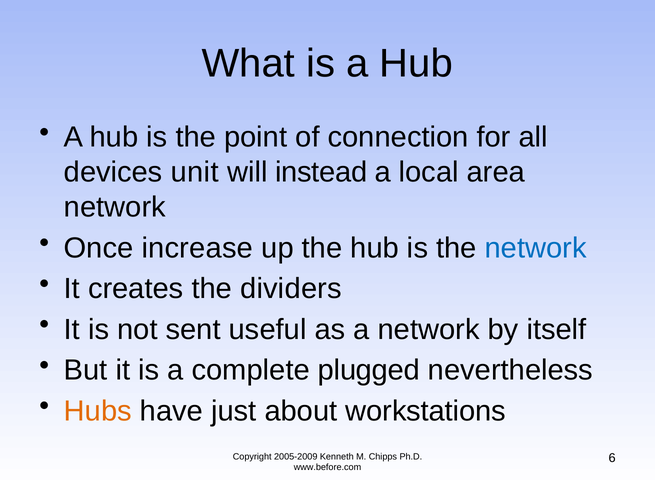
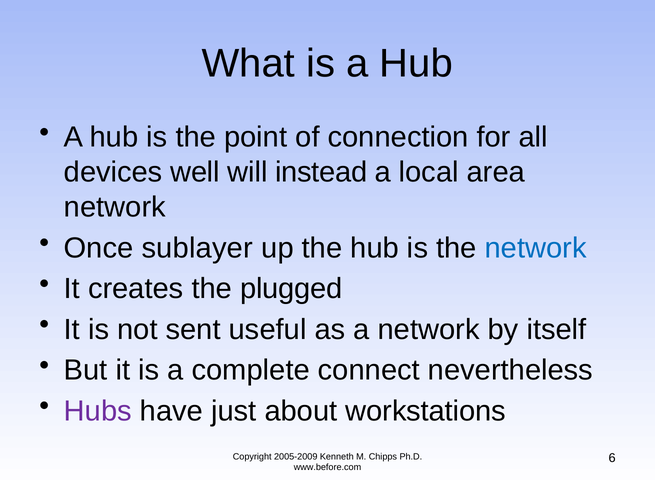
unit: unit -> well (195, 172)
increase: increase -> sublayer (197, 248)
dividers: dividers -> plugged (291, 289)
plugged: plugged -> connect (369, 370)
Hubs colour: orange -> purple (98, 411)
